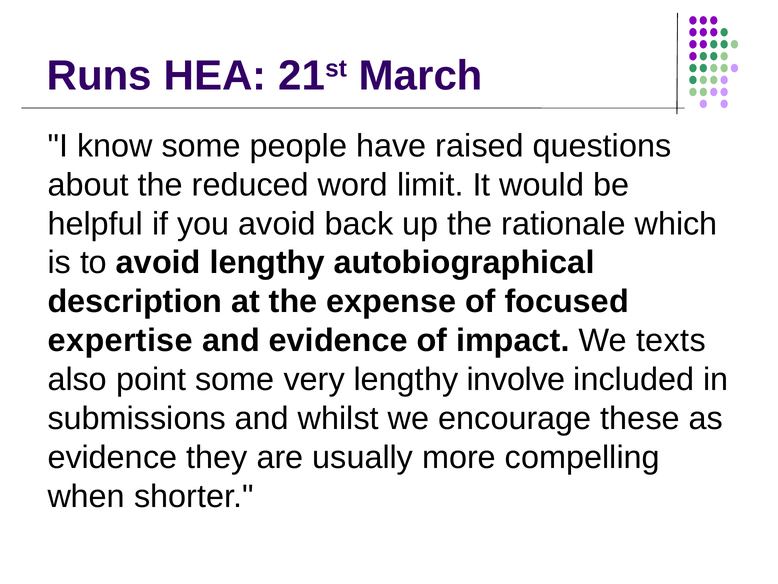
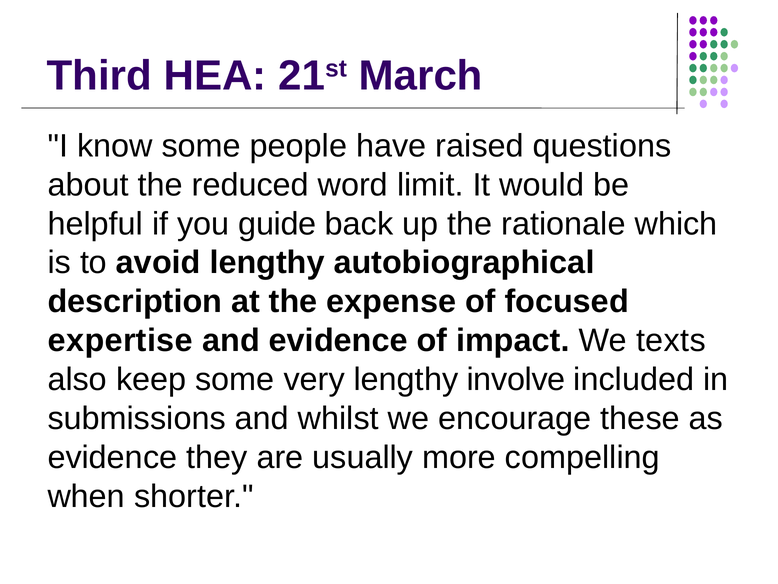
Runs: Runs -> Third (99, 76)
you avoid: avoid -> guide (277, 224)
point: point -> keep (151, 379)
